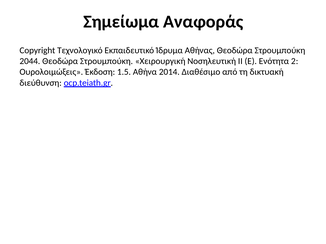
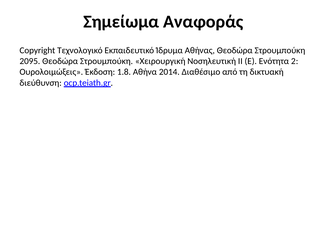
2044: 2044 -> 2095 (30, 61)
1.5: 1.5 -> 1.8 (124, 72)
